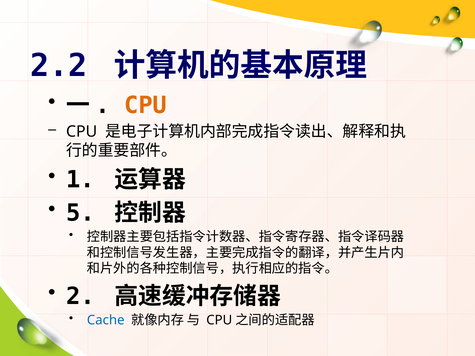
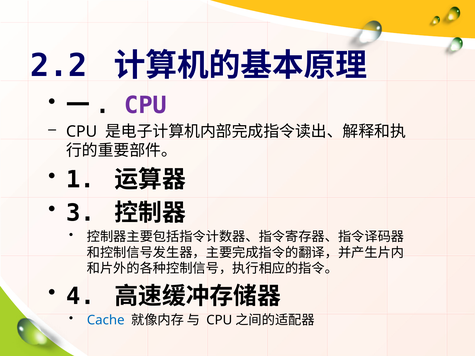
CPU colour: orange -> purple (145, 105)
5: 5 -> 3 (80, 213)
2: 2 -> 4 (80, 296)
